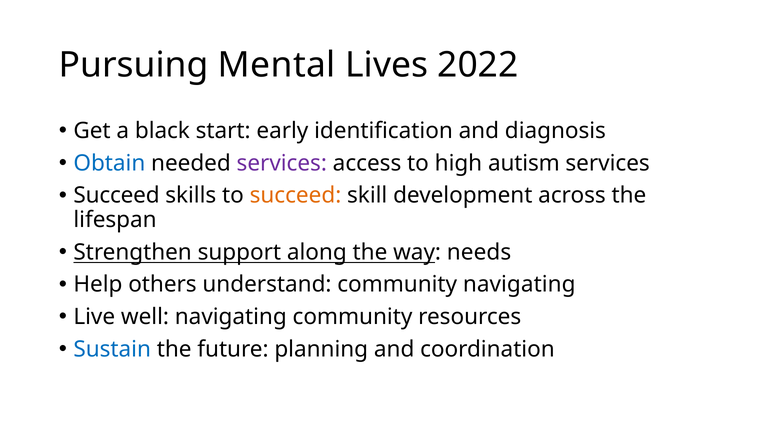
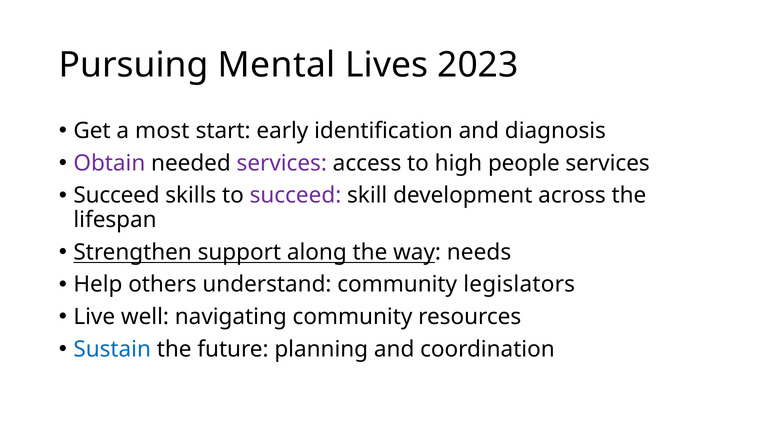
2022: 2022 -> 2023 (478, 65)
black: black -> most (162, 131)
Obtain colour: blue -> purple (109, 163)
autism: autism -> people (524, 163)
succeed colour: orange -> purple (295, 195)
community navigating: navigating -> legislators (519, 284)
